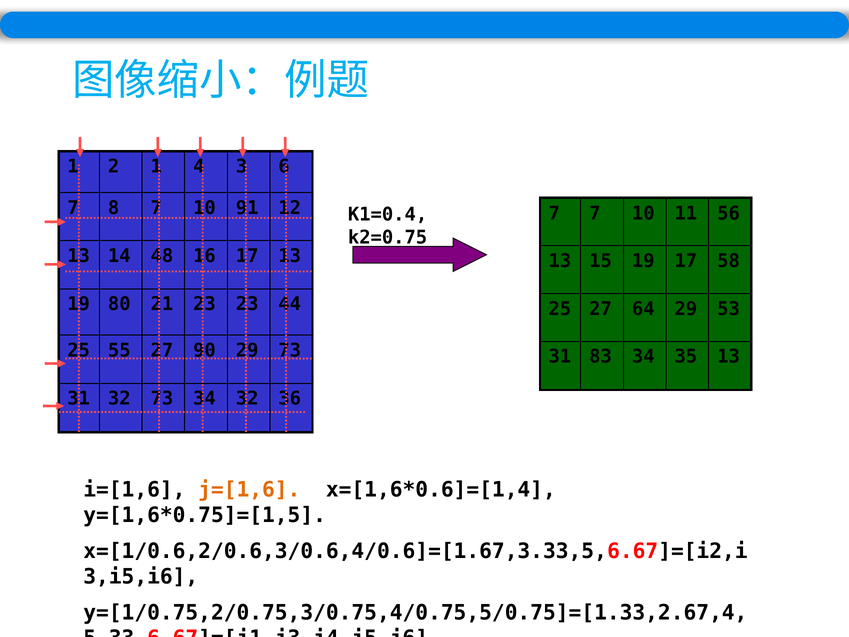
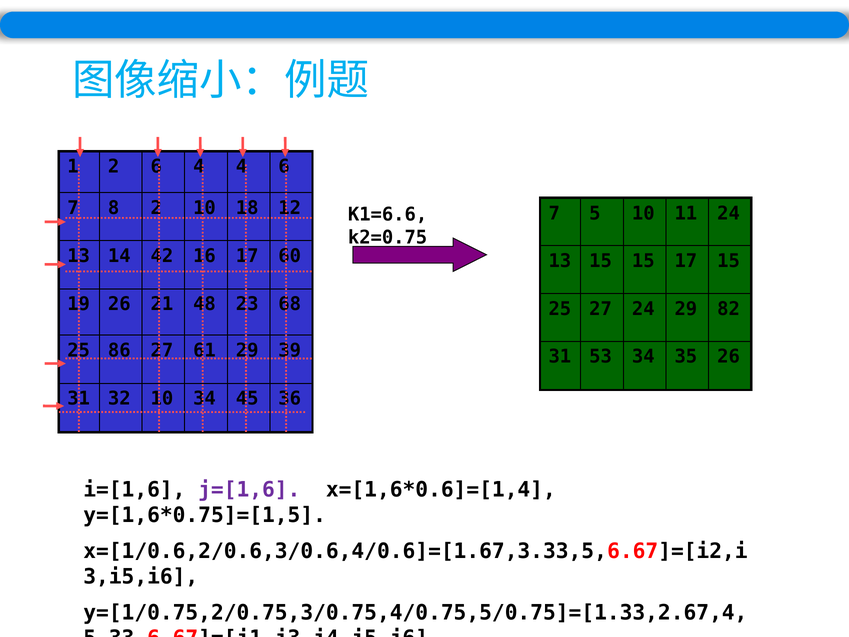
2 1: 1 -> 6 (156, 167)
4 3: 3 -> 4 (242, 167)
8 7: 7 -> 2 (156, 208)
91: 91 -> 18 (247, 208)
7 7: 7 -> 5 (595, 213)
11 56: 56 -> 24 (729, 213)
K1=0.4: K1=0.4 -> K1=6.6 (388, 215)
48: 48 -> 42 (162, 256)
17 13: 13 -> 60 (290, 256)
15 19: 19 -> 15 (643, 261)
17 58: 58 -> 15 (729, 261)
19 80: 80 -> 26 (119, 304)
21 23: 23 -> 48 (204, 304)
44: 44 -> 68 (290, 304)
27 64: 64 -> 24 (643, 309)
53: 53 -> 82 (729, 309)
55: 55 -> 86 (119, 350)
90: 90 -> 61 (204, 350)
29 73: 73 -> 39 (290, 350)
83: 83 -> 53 (601, 357)
35 13: 13 -> 26 (729, 357)
32 73: 73 -> 10 (162, 399)
34 32: 32 -> 45 (247, 399)
j=[1,6 colour: orange -> purple (249, 489)
